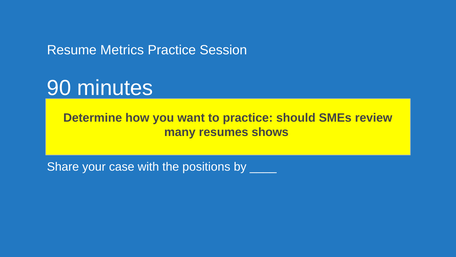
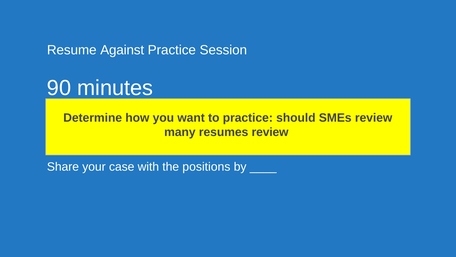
Metrics: Metrics -> Against (122, 50)
shows: shows -> review (270, 132)
